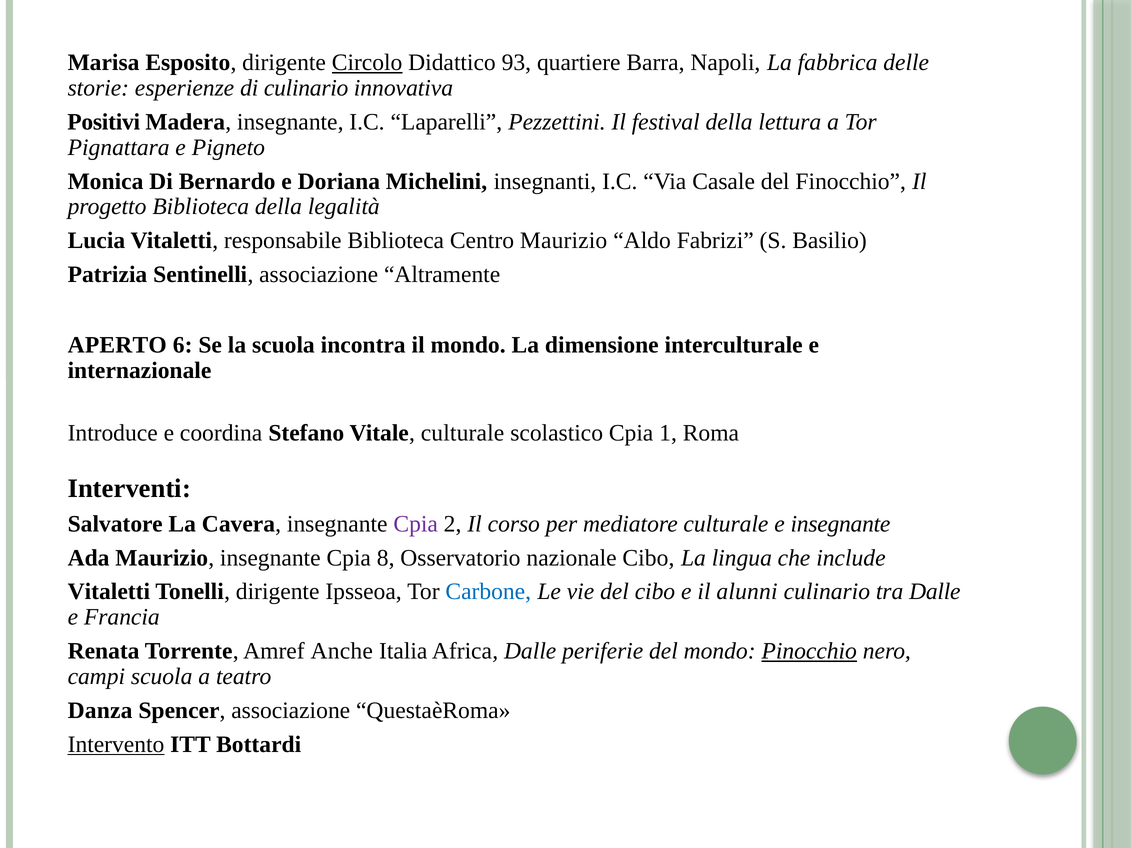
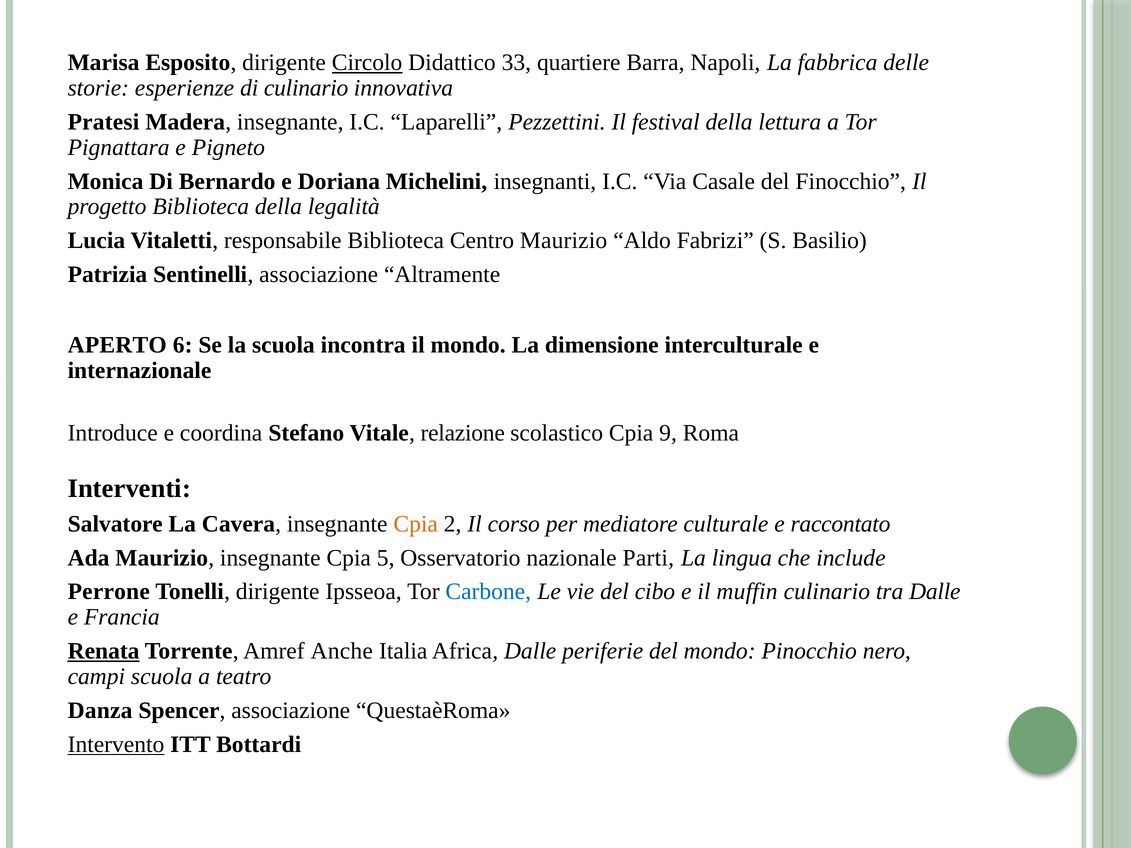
93: 93 -> 33 (516, 62)
Positivi: Positivi -> Pratesi (103, 122)
Vitale culturale: culturale -> relazione (463, 433)
1: 1 -> 9 (668, 433)
Cpia colour: purple -> orange (416, 524)
e insegnante: insegnante -> raccontato (840, 524)
8: 8 -> 5 (386, 558)
nazionale Cibo: Cibo -> Parti (648, 558)
Vitaletti: Vitaletti -> Perrone (109, 592)
alunni: alunni -> muffin (747, 592)
Renata underline: none -> present (104, 651)
Pinocchio underline: present -> none (809, 651)
